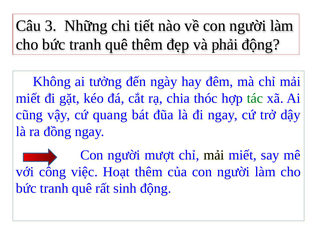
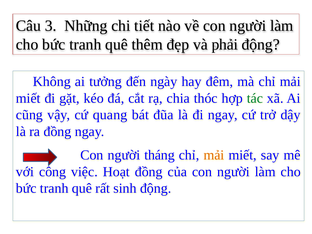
mượt: mượt -> tháng (160, 155)
mải colour: black -> orange (214, 155)
Hoạt thêm: thêm -> đồng (149, 172)
